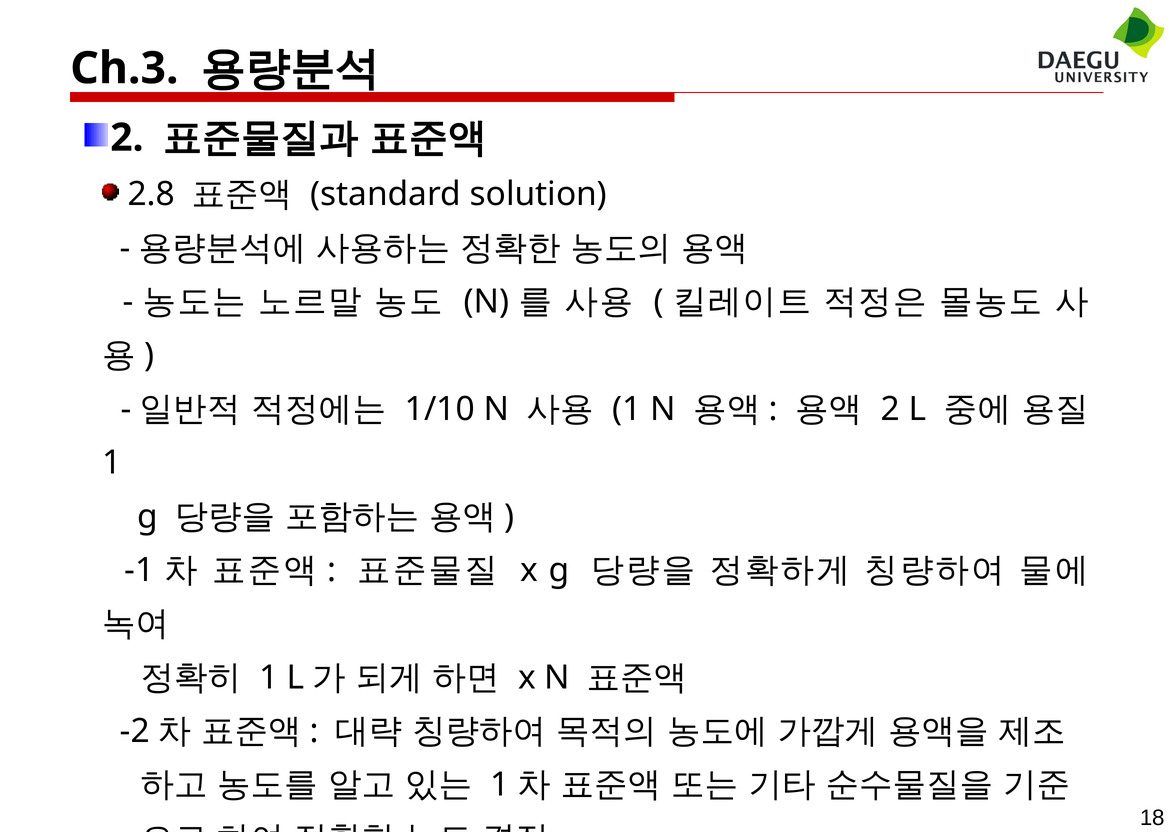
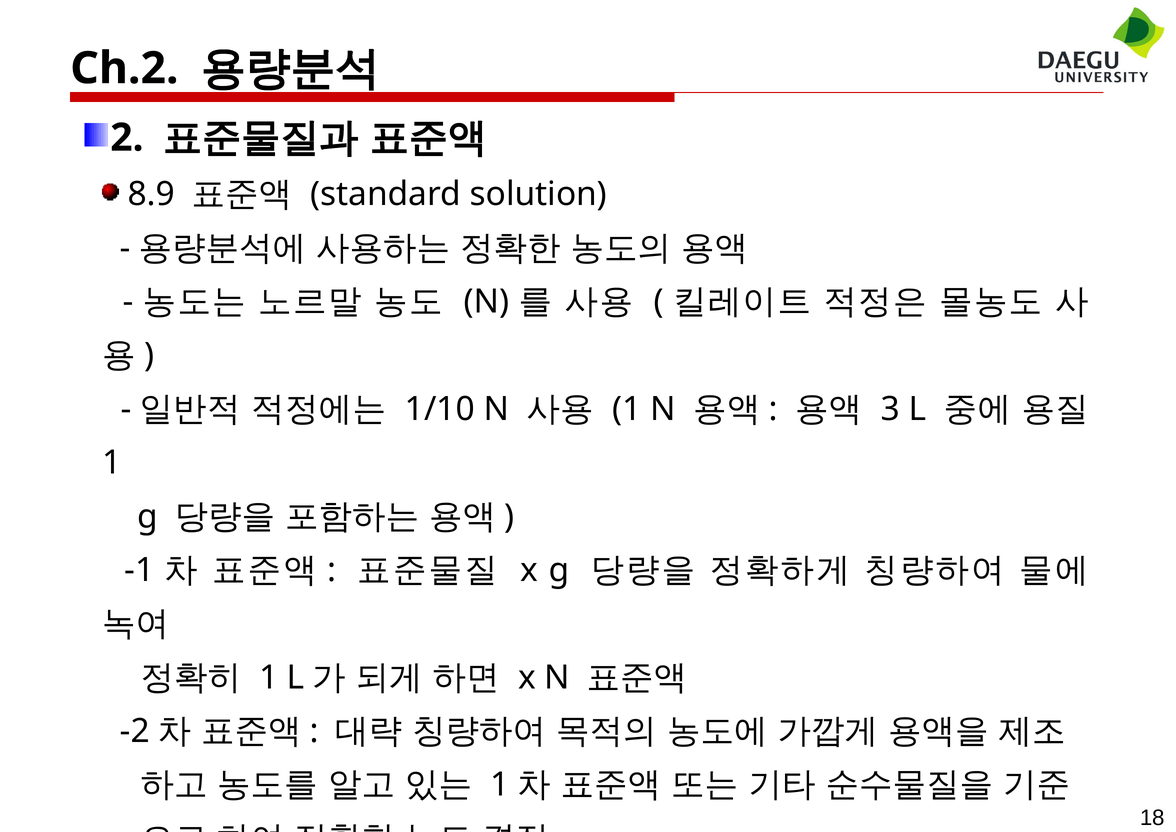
Ch.3: Ch.3 -> Ch.2 (124, 68)
2.8: 2.8 -> 8.9 (151, 194)
2: 2 -> 3 (890, 409)
